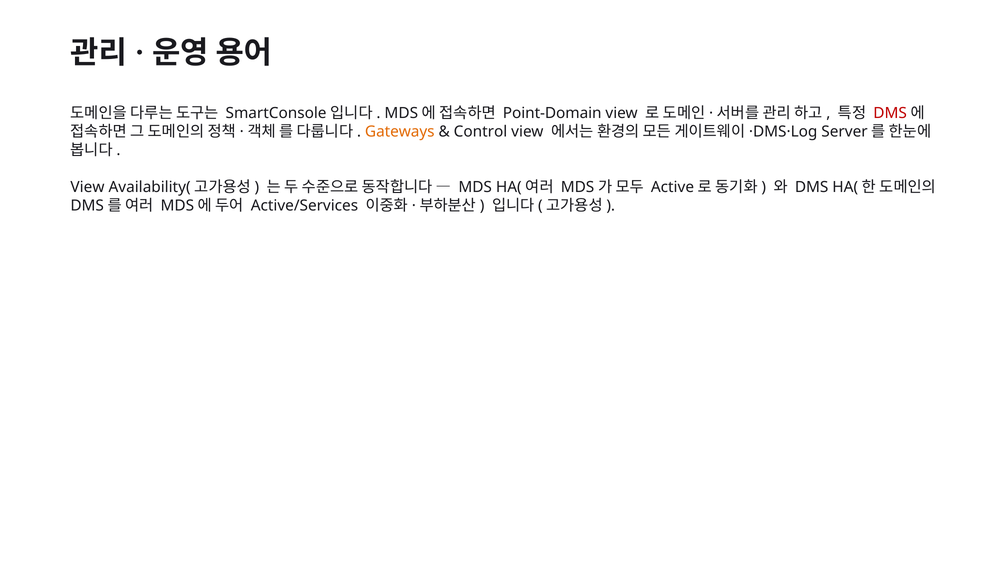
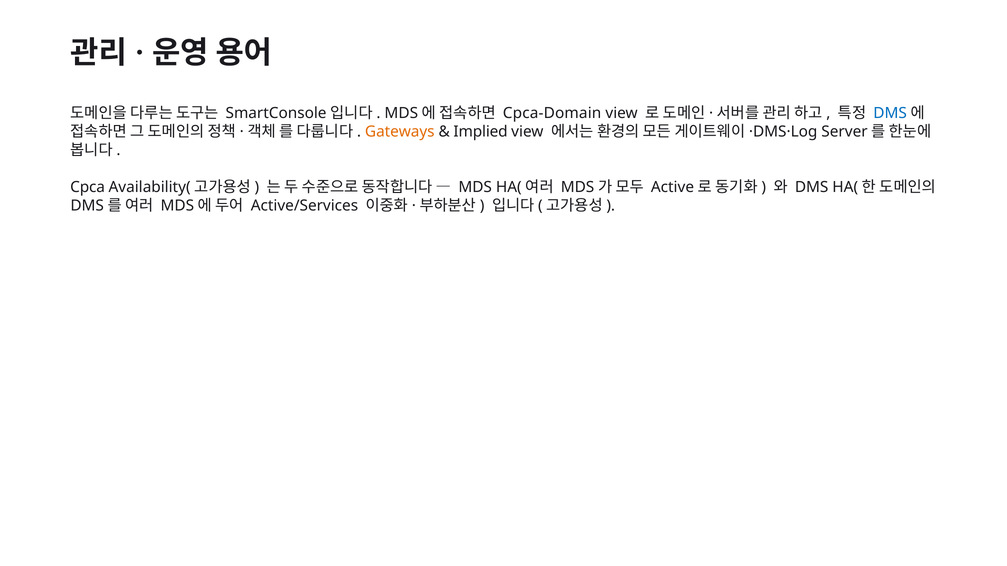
Point-Domain: Point-Domain -> Cpca-Domain (552, 113)
DMS colour: red -> blue (890, 113)
Control: Control -> Implied (481, 132)
View: View -> Cpca (88, 187)
